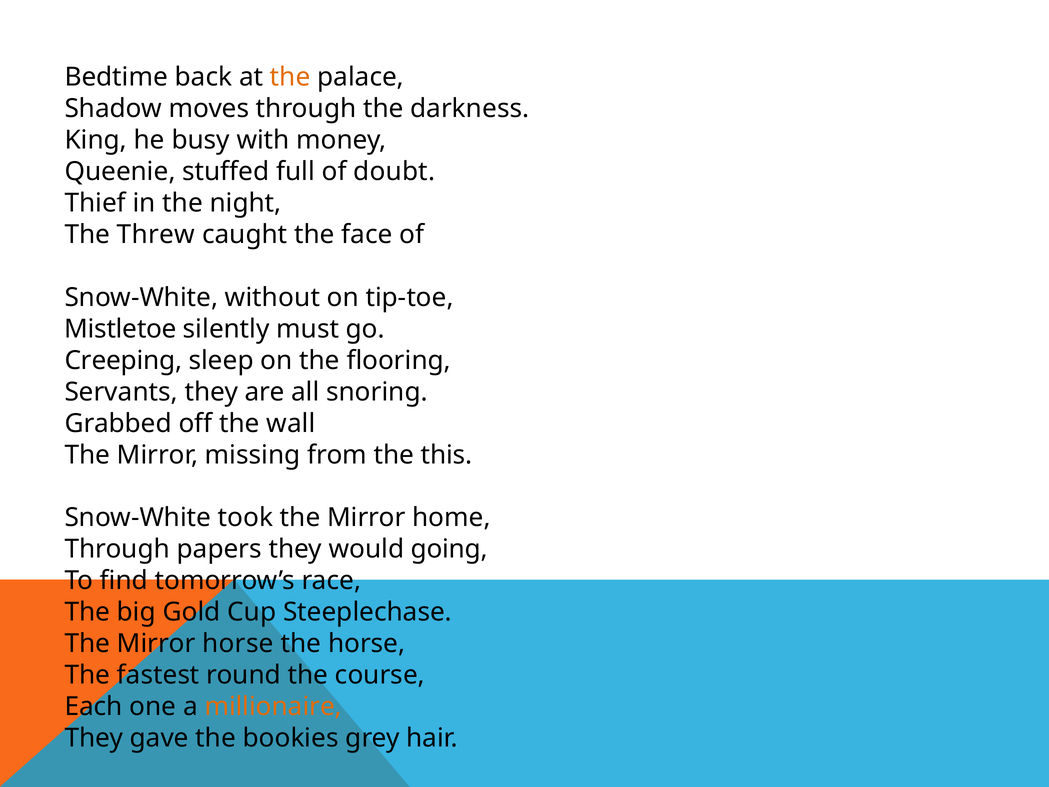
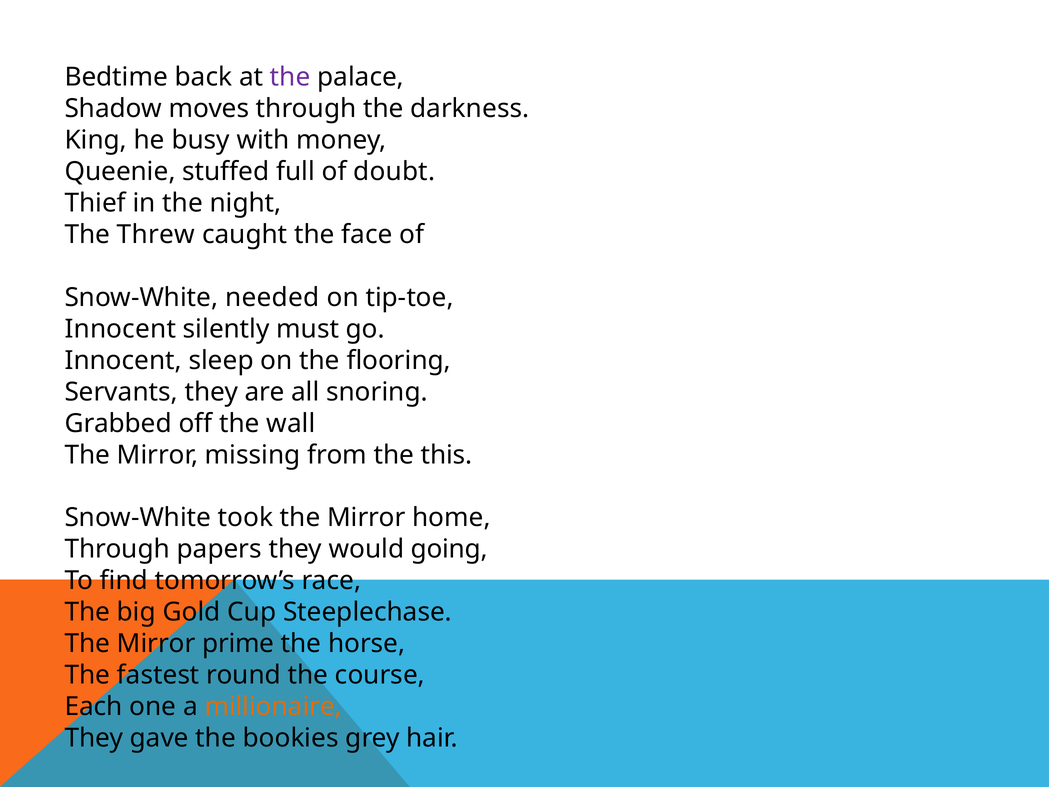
the colour: orange -> purple (290, 77)
without: without -> needed (272, 297)
Mistletoe: Mistletoe -> Innocent (120, 329)
Creeping: Creeping -> Innocent (123, 360)
Mirror horse: horse -> prime (238, 644)
